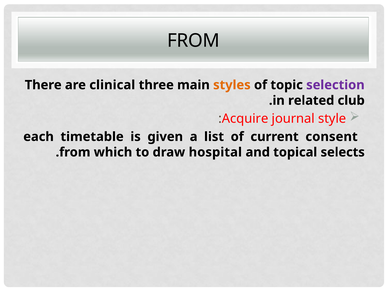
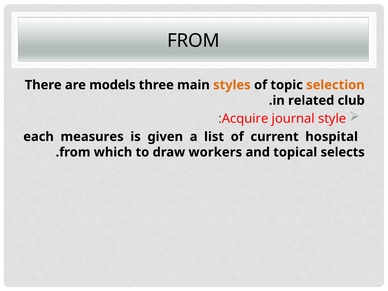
clinical: clinical -> models (112, 85)
selection colour: purple -> orange (335, 85)
timetable: timetable -> measures (92, 137)
consent: consent -> hospital (332, 137)
hospital: hospital -> workers (215, 152)
